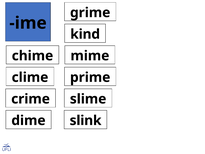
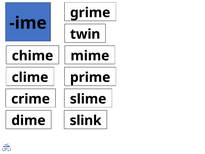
kind: kind -> twin (85, 34)
